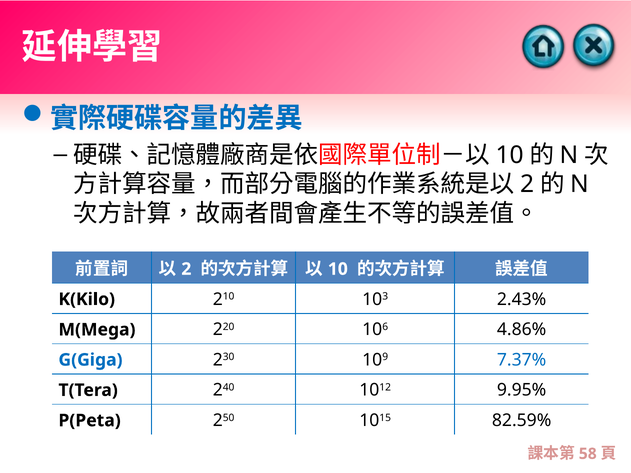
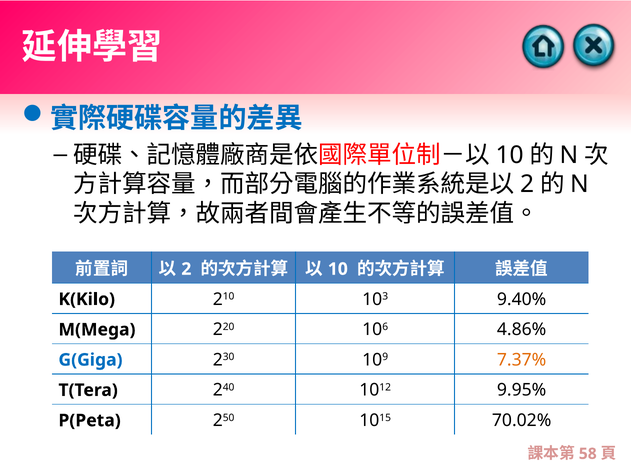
2.43%: 2.43% -> 9.40% (522, 299)
7.37% colour: blue -> orange (522, 360)
82.59%: 82.59% -> 70.02% (522, 421)
